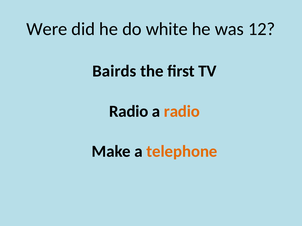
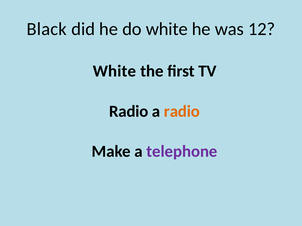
Were: Were -> Black (47, 29)
Bairds: Bairds -> White (114, 71)
telephone colour: orange -> purple (182, 152)
